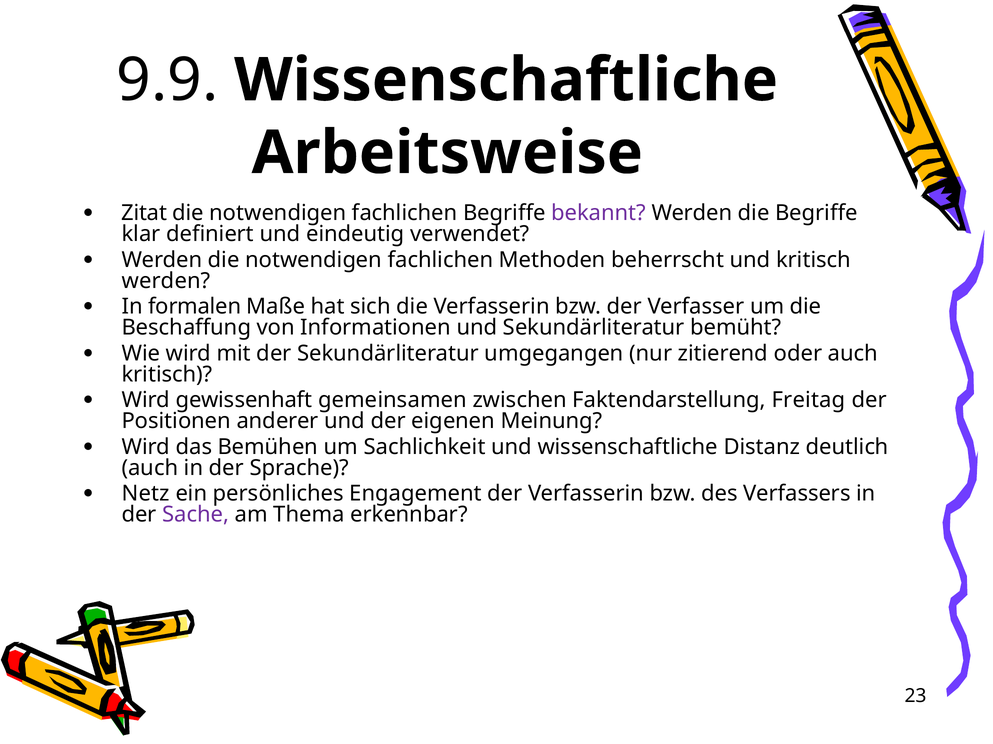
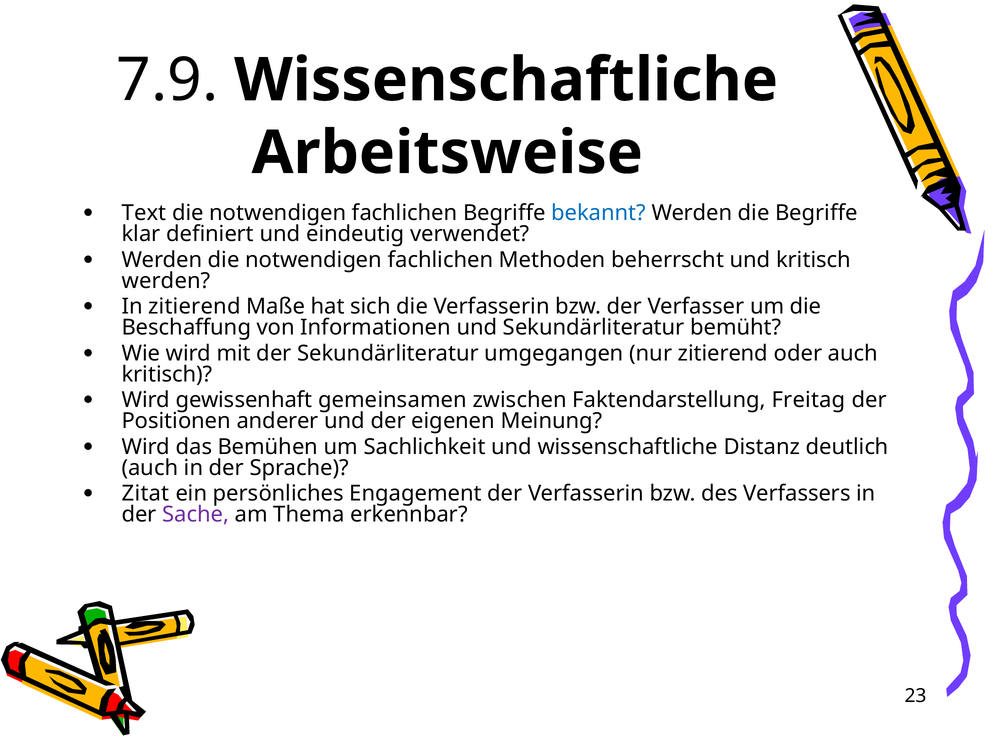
9.9: 9.9 -> 7.9 (167, 80)
Zitat: Zitat -> Text (144, 213)
bekannt colour: purple -> blue (599, 213)
In formalen: formalen -> zitierend (194, 307)
Netz: Netz -> Zitat (146, 494)
